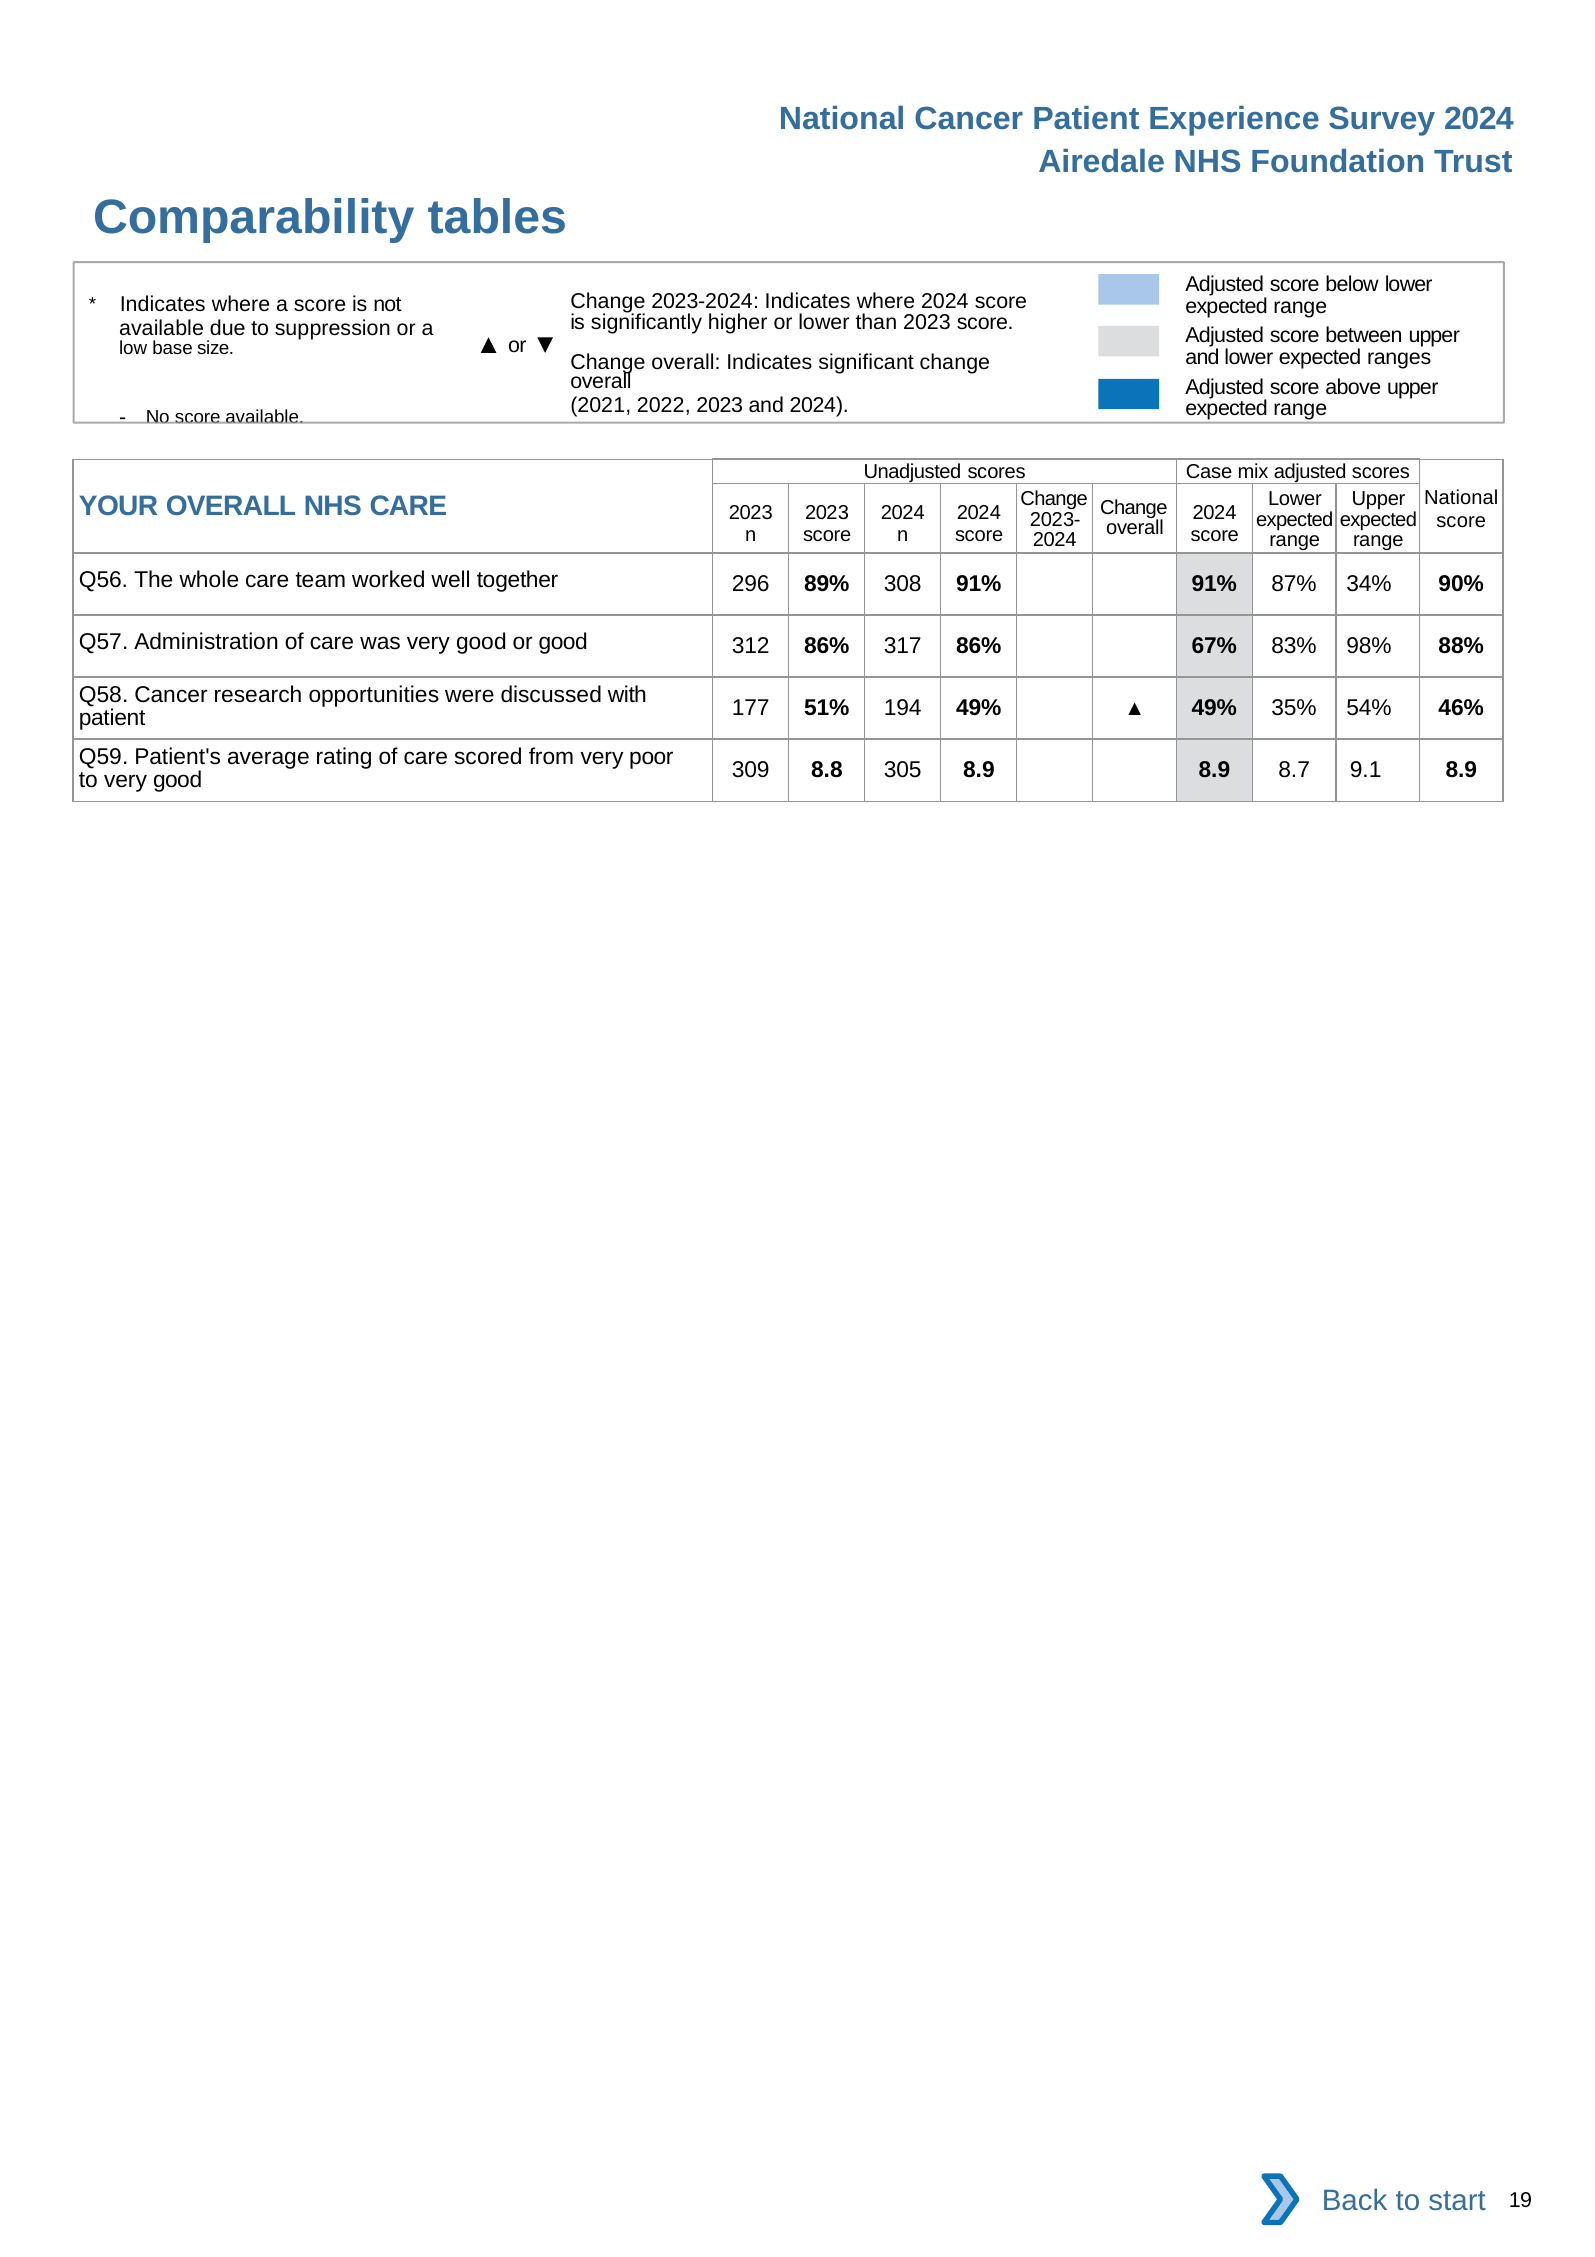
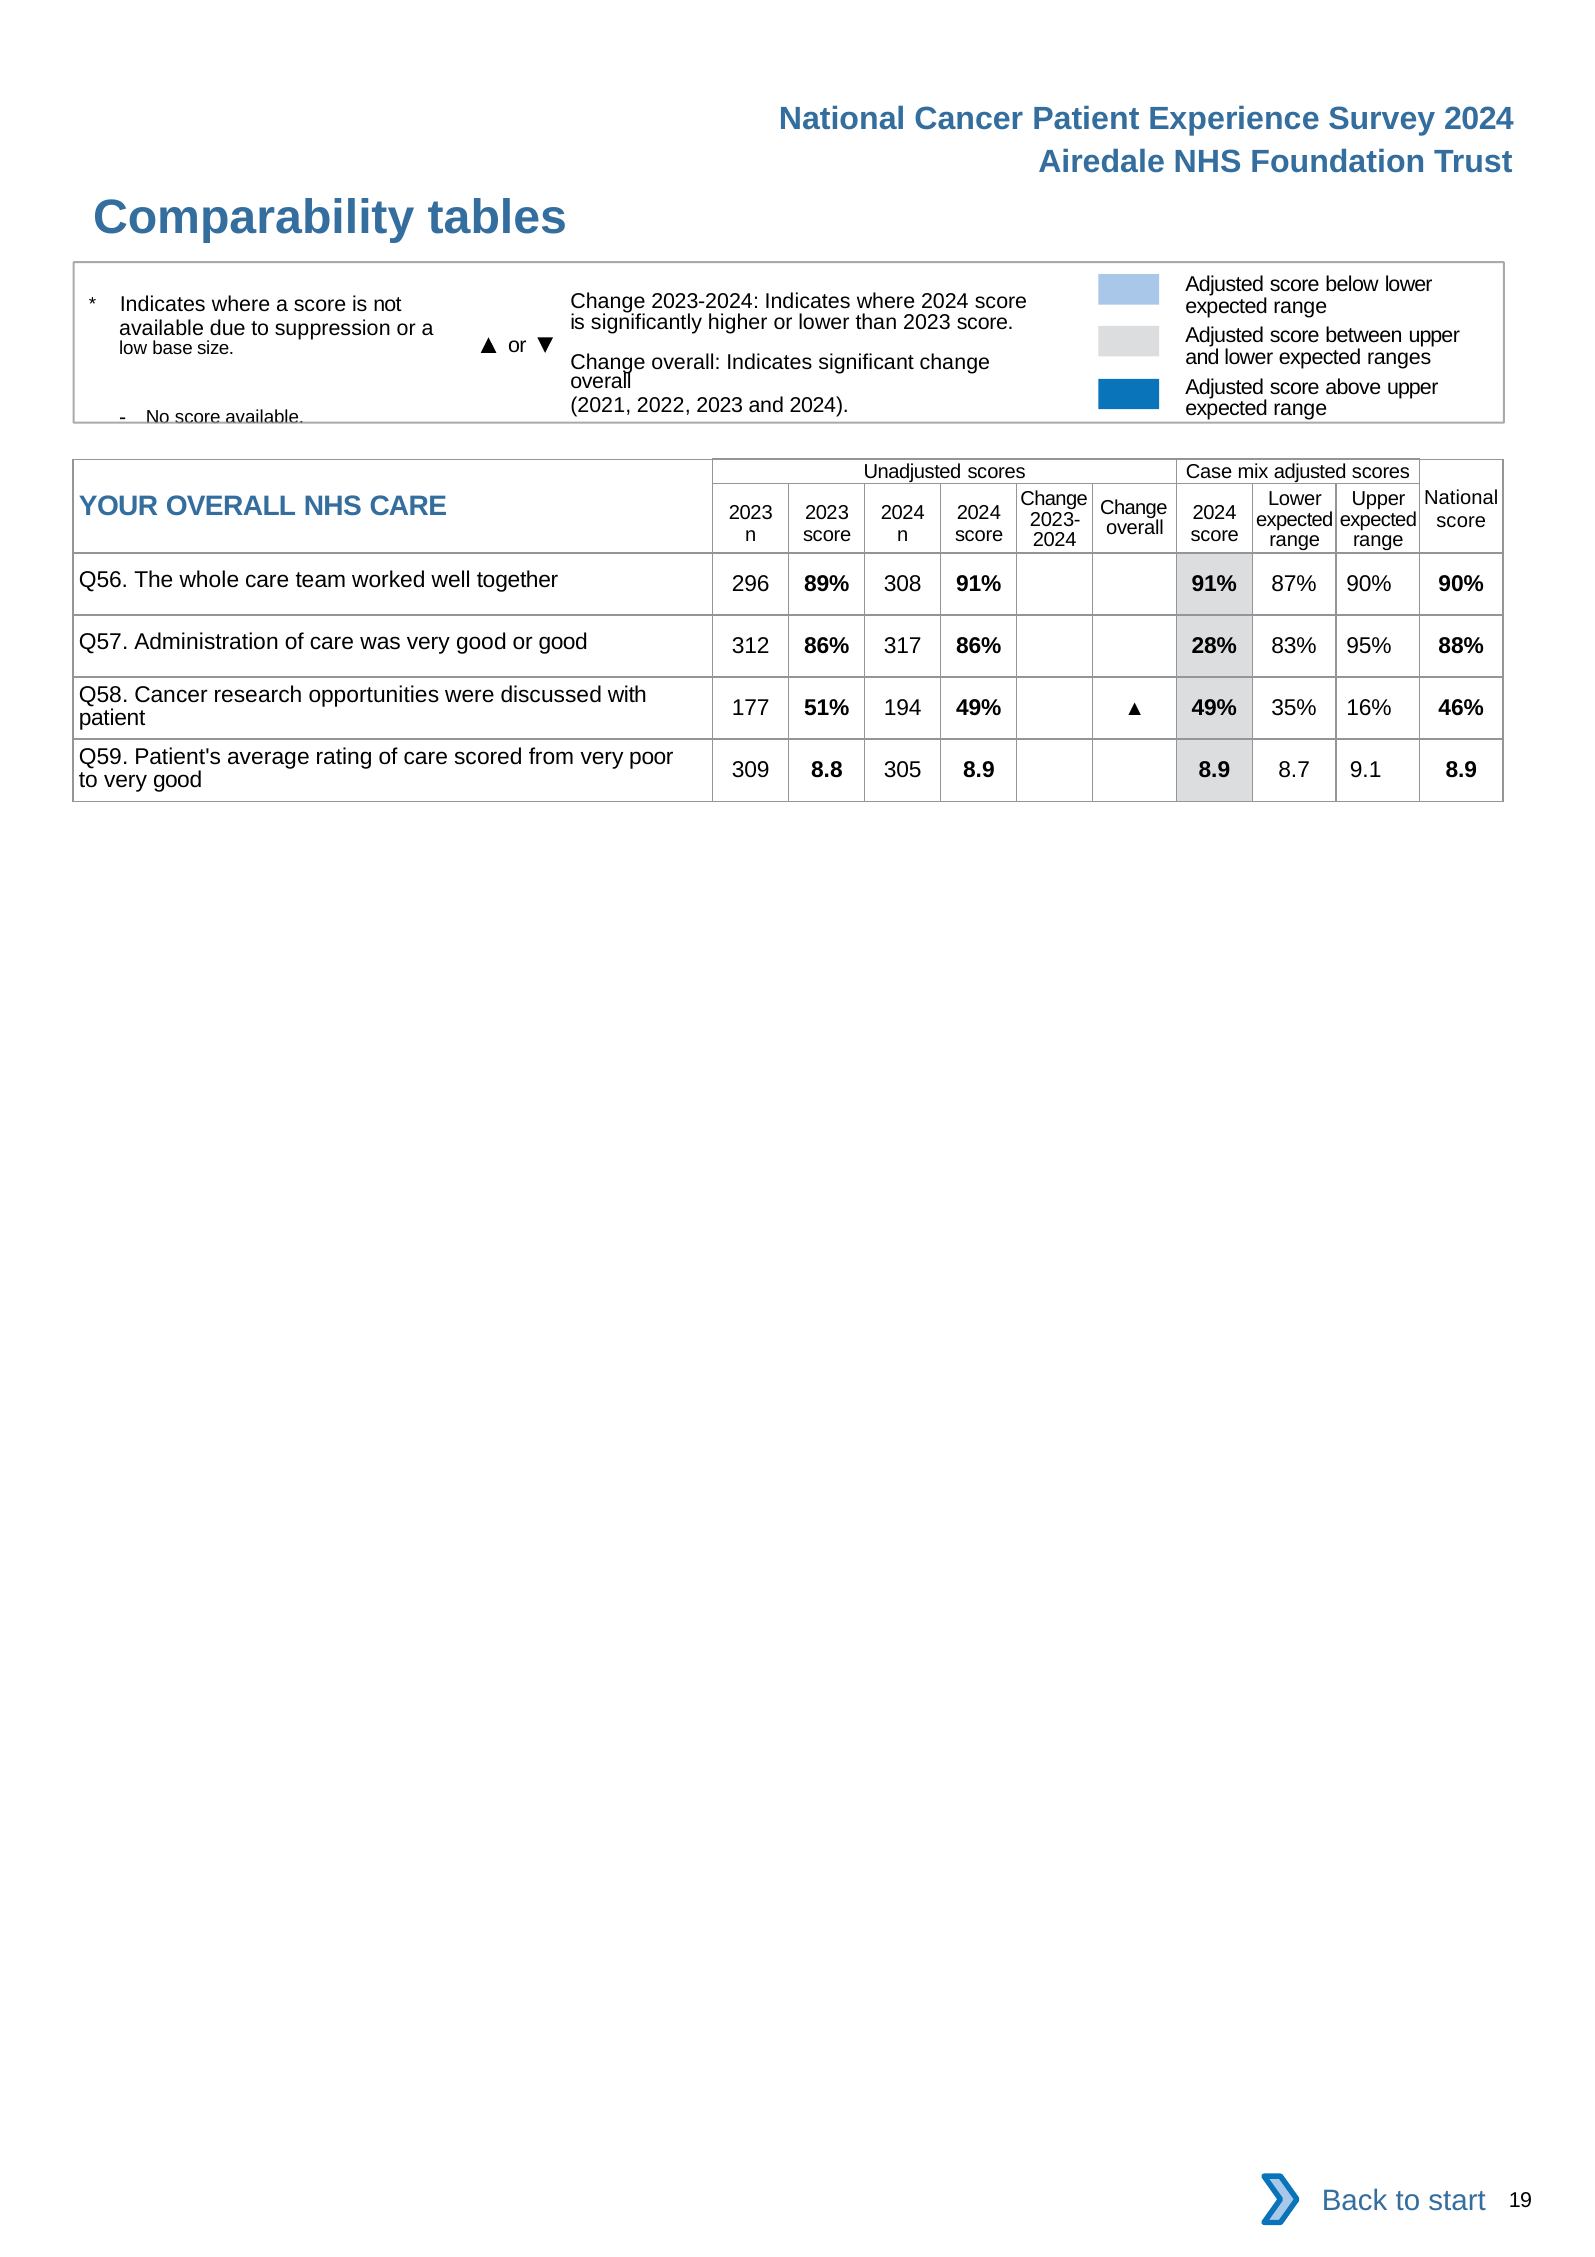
87% 34%: 34% -> 90% (1369, 584)
67%: 67% -> 28% (1214, 646)
98%: 98% -> 95% (1369, 646)
54%: 54% -> 16% (1369, 708)
